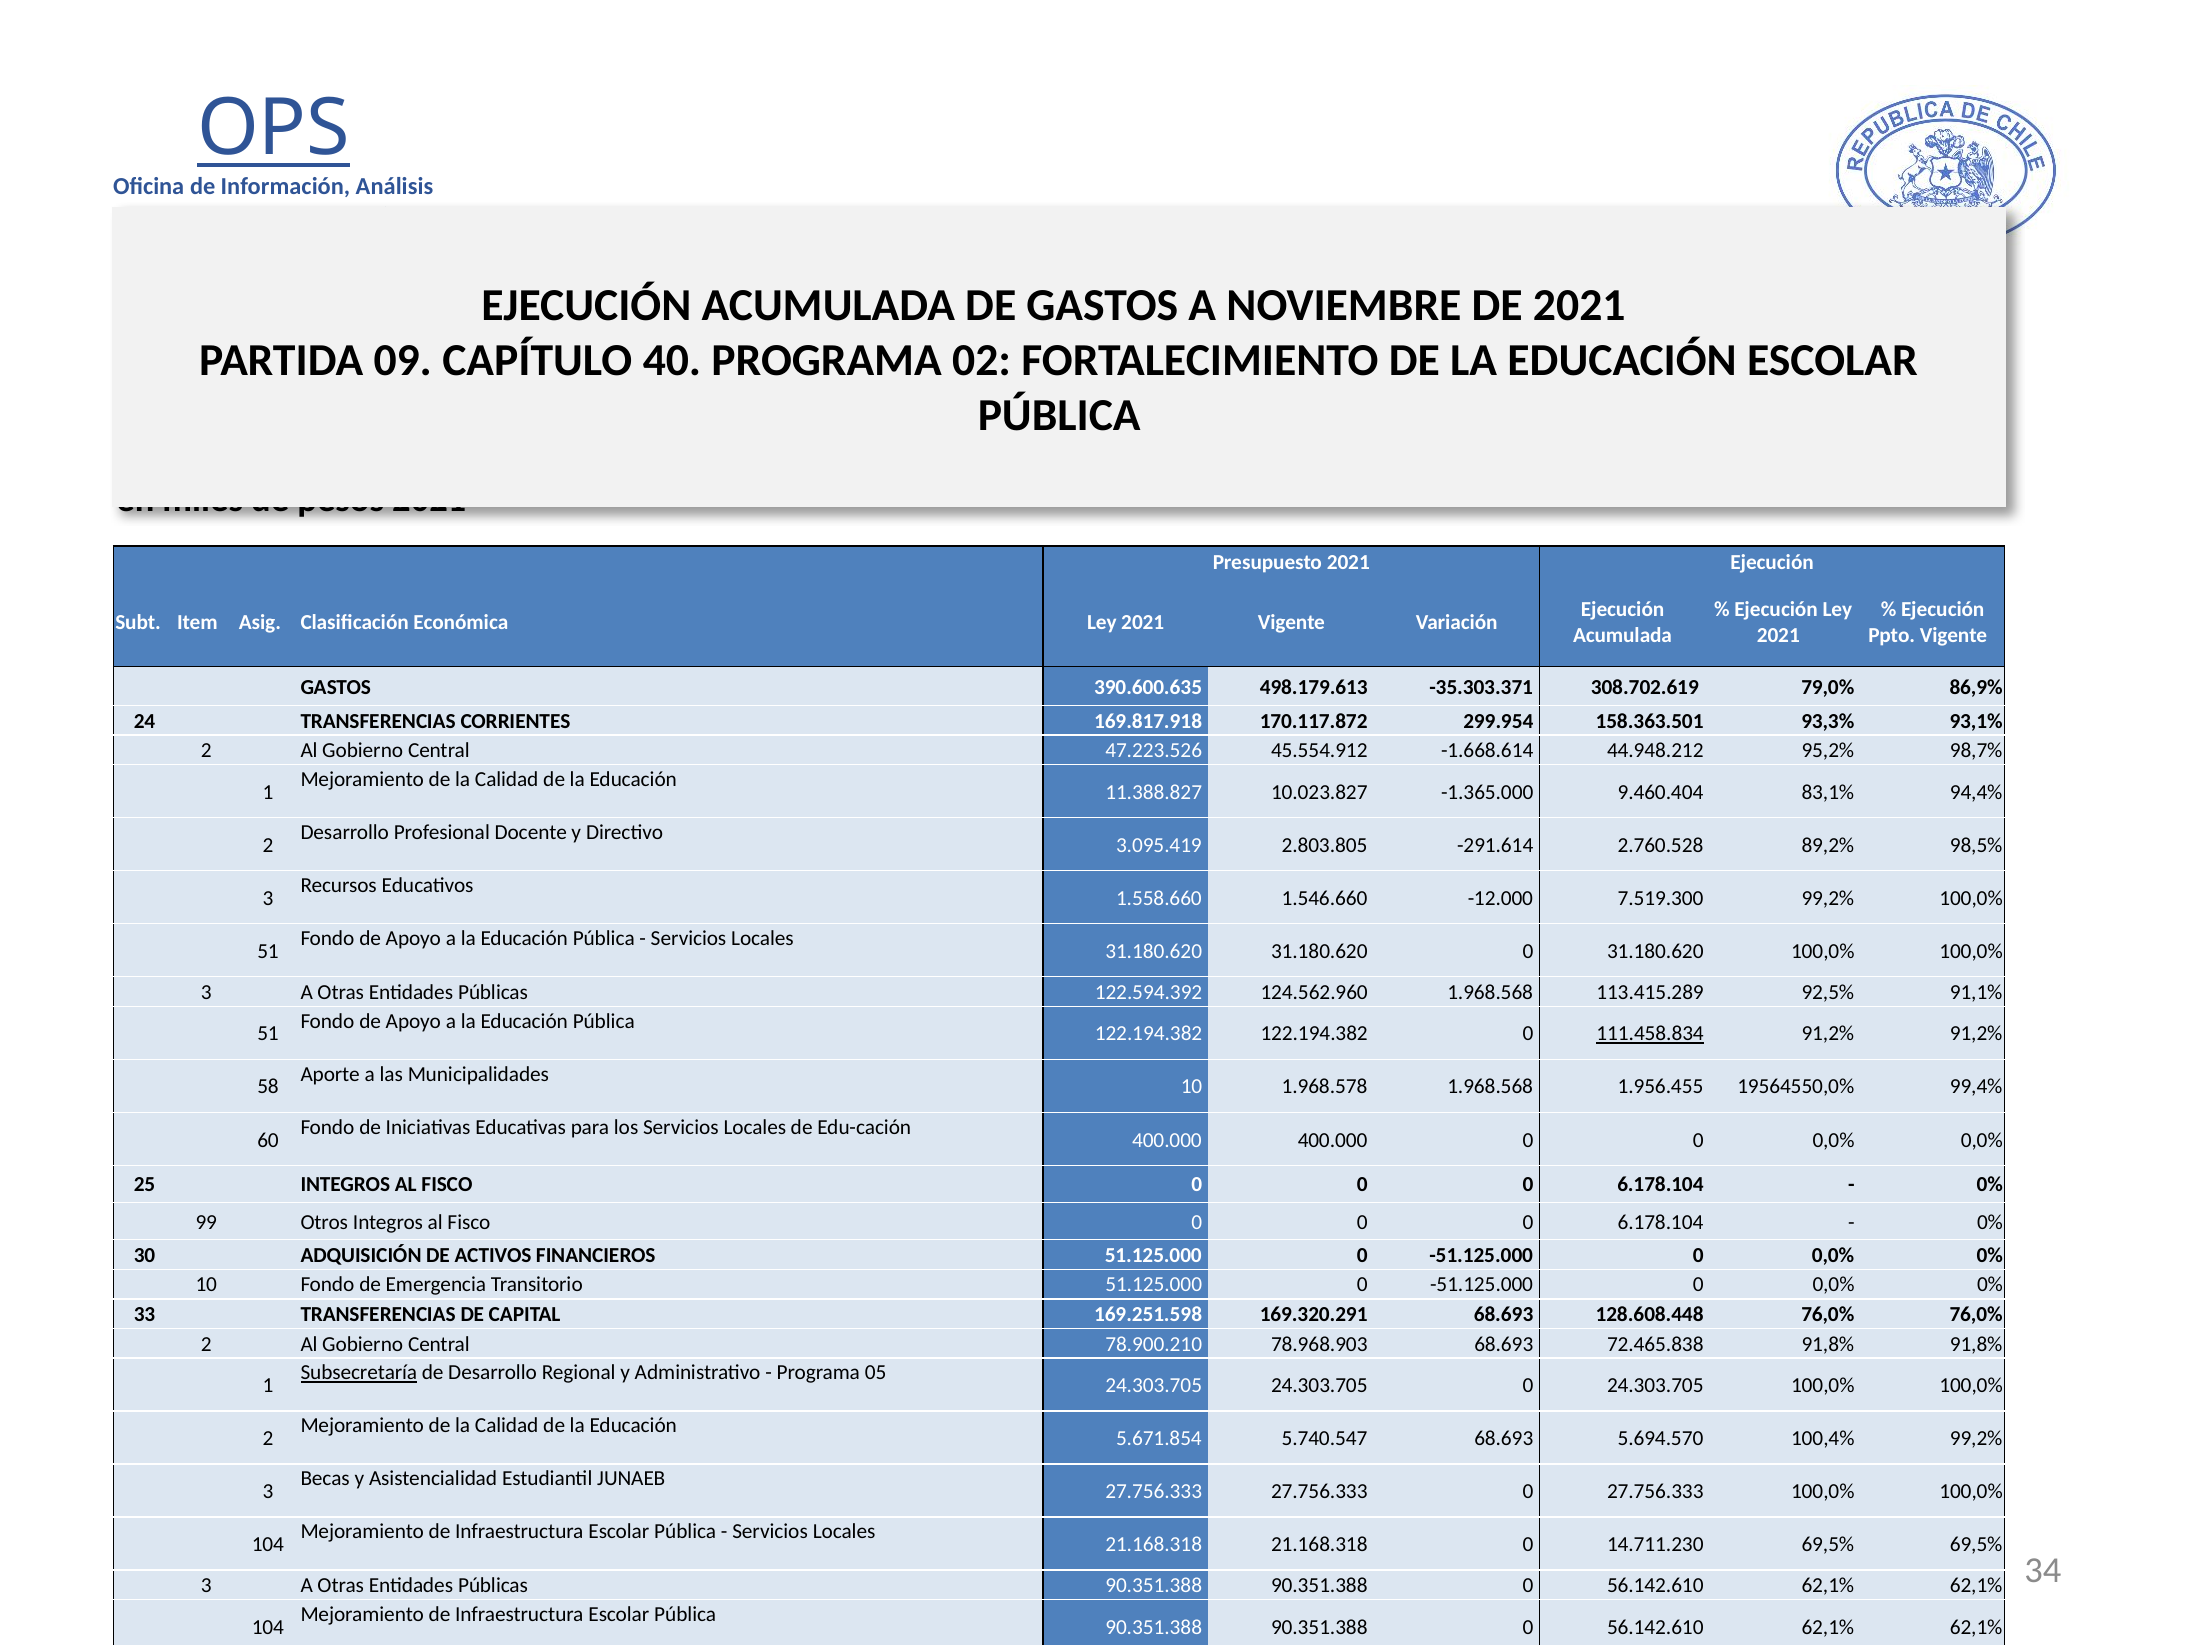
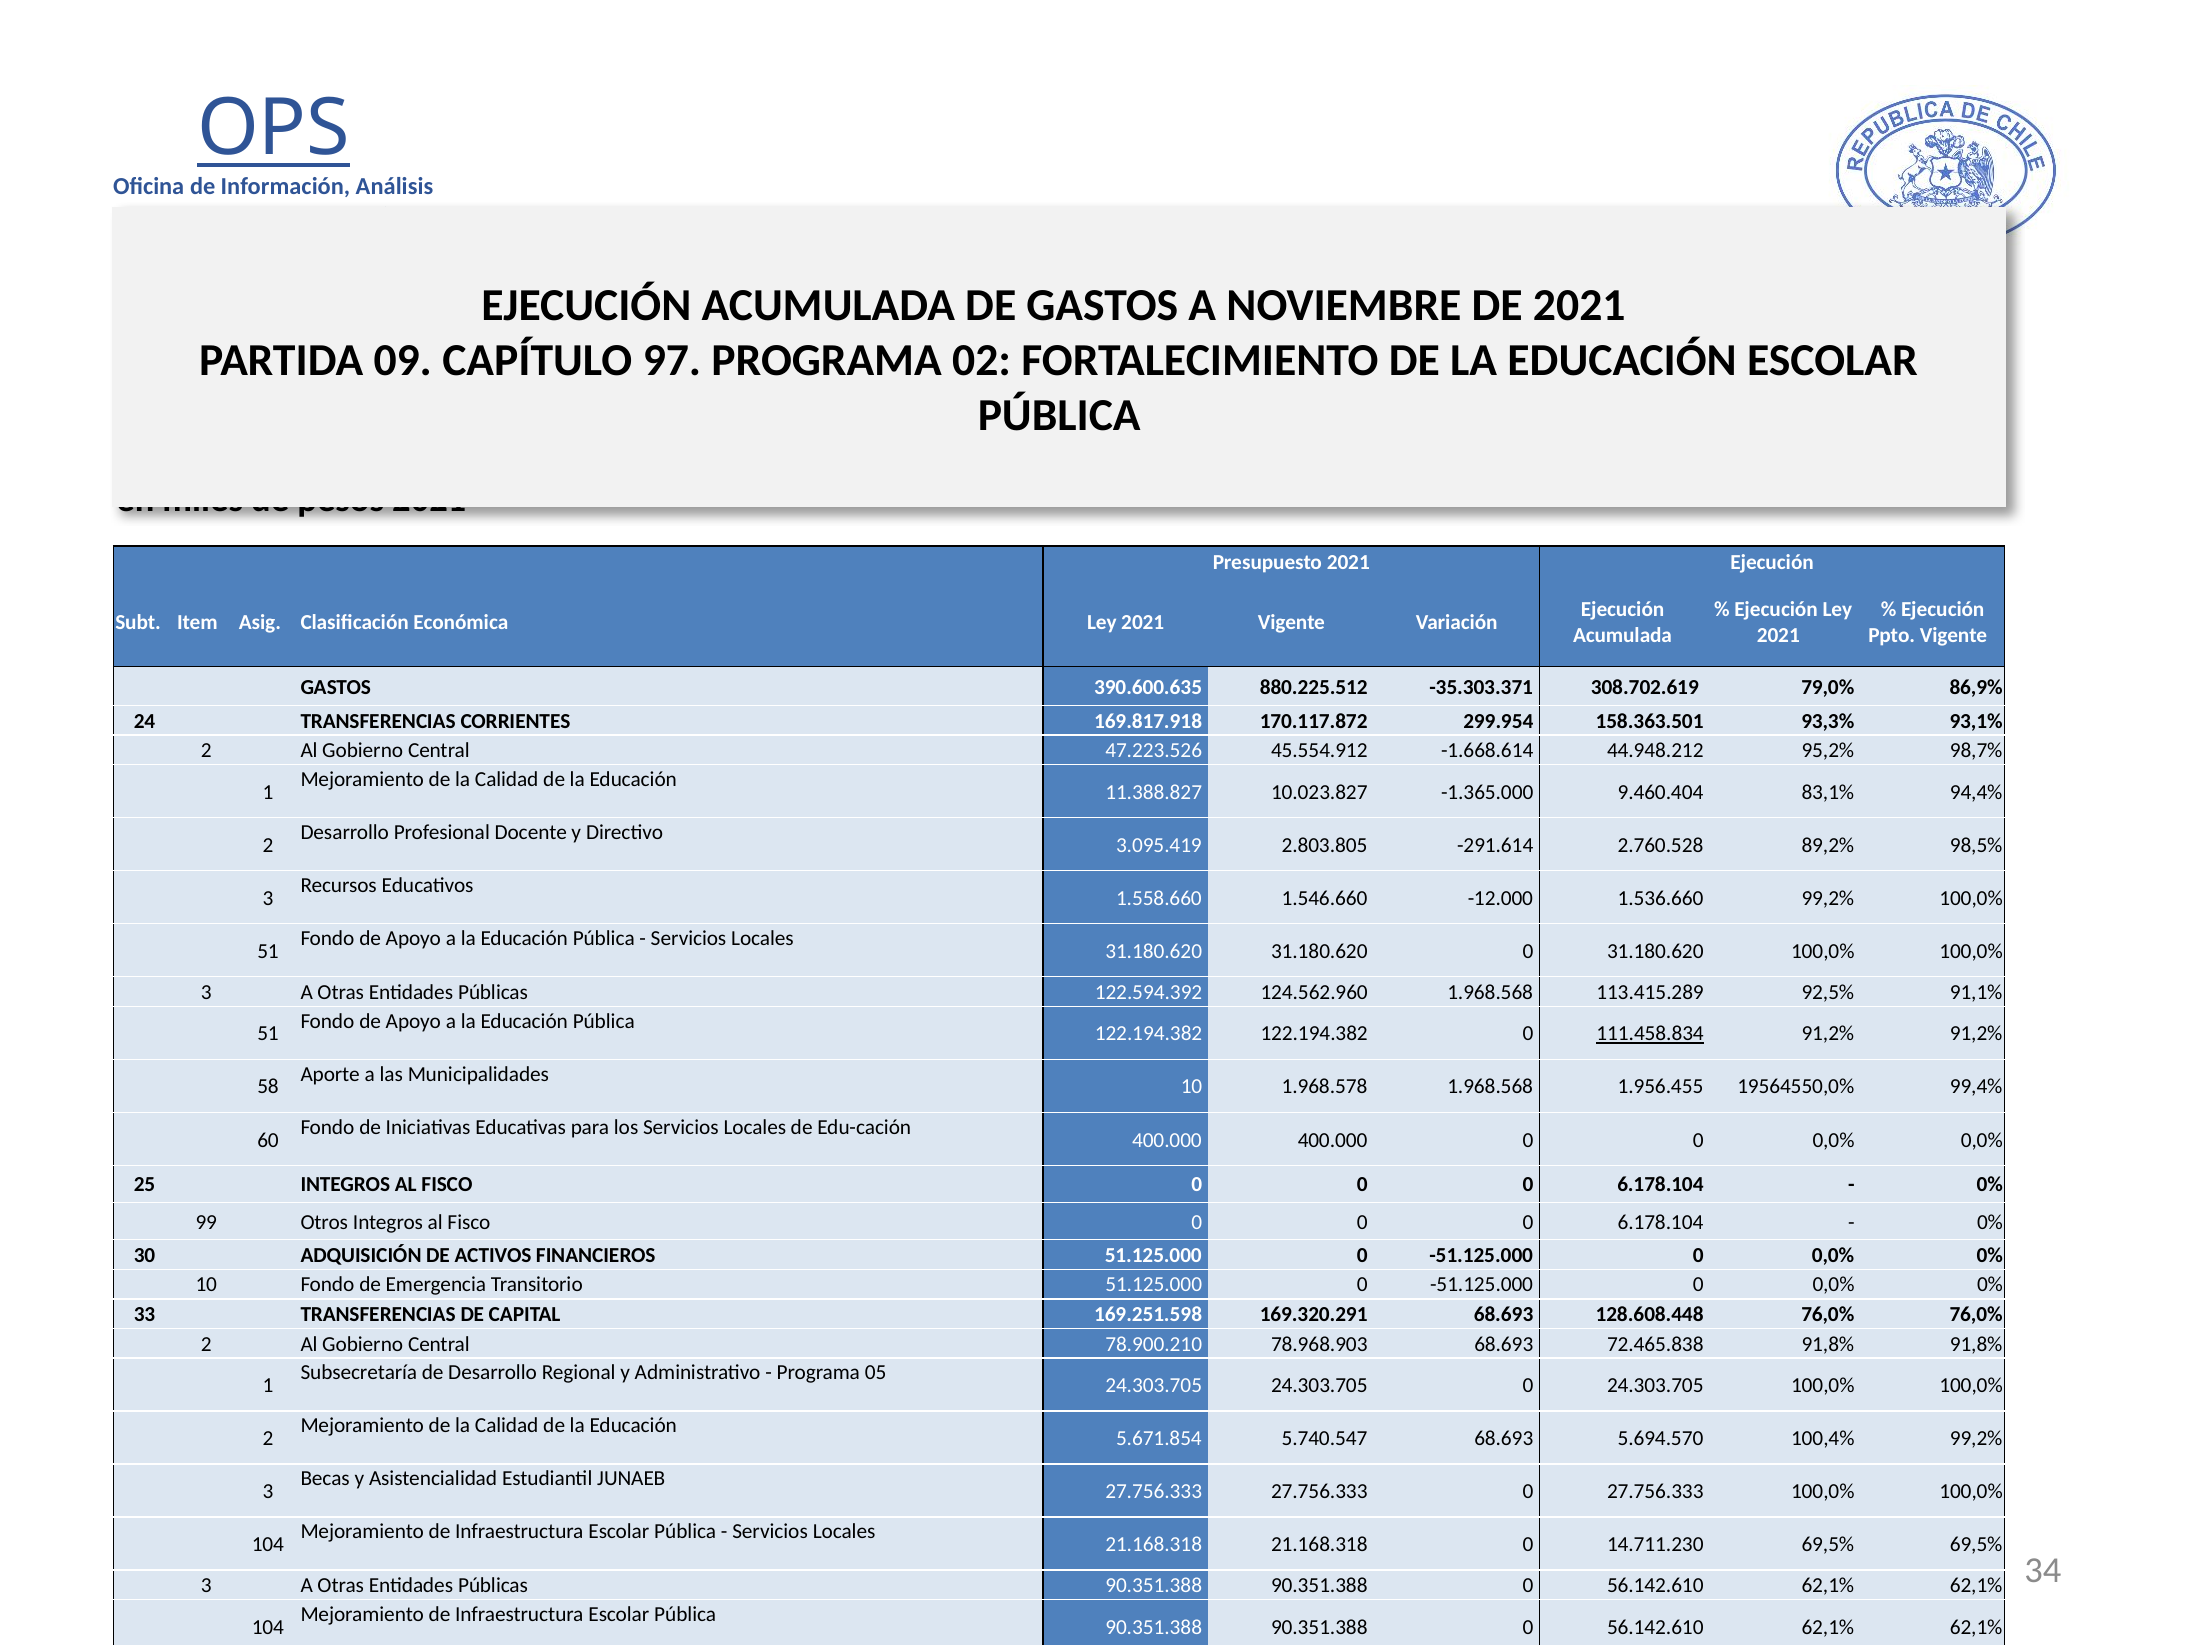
40: 40 -> 97 (672, 360)
498.179.613: 498.179.613 -> 880.225.512 (1314, 687)
7.519.300: 7.519.300 -> 1.536.660 (1661, 898)
Subsecretaría underline: present -> none (359, 1373)
